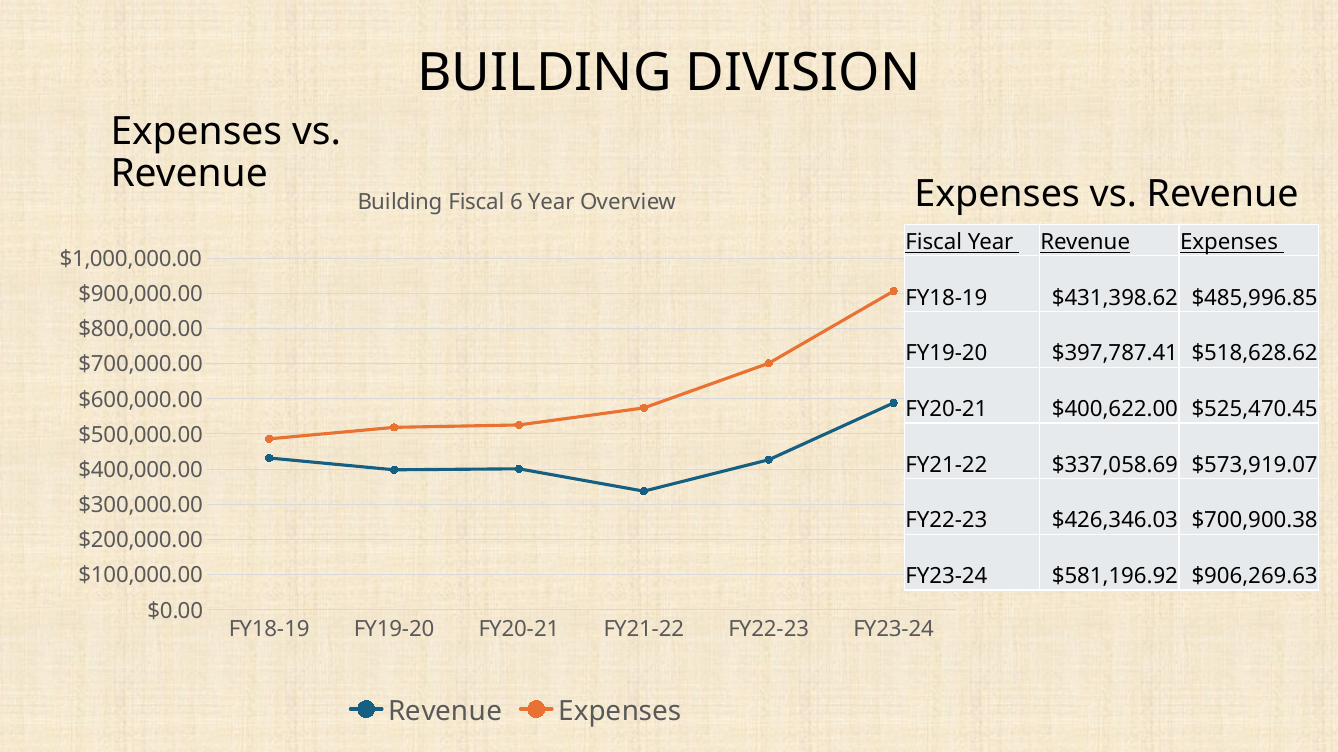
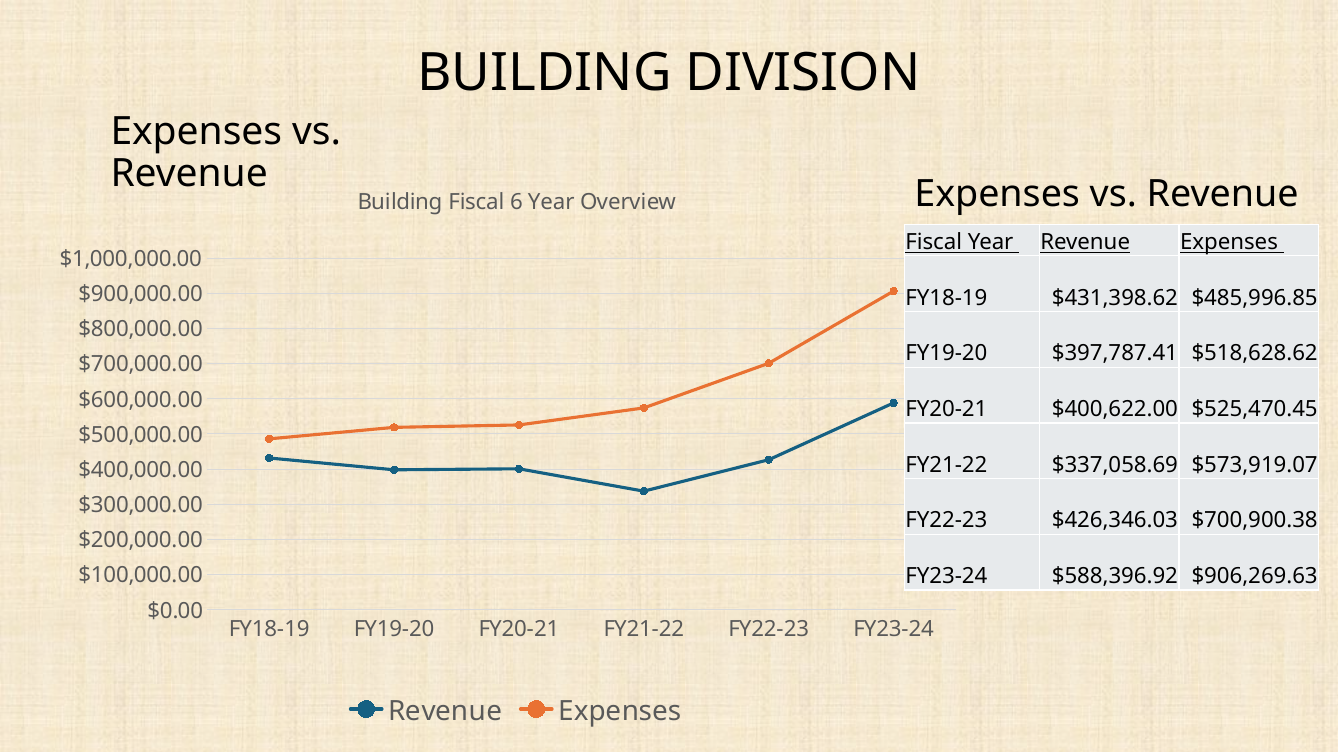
$581,196.92: $581,196.92 -> $588,396.92 (1115, 577)
